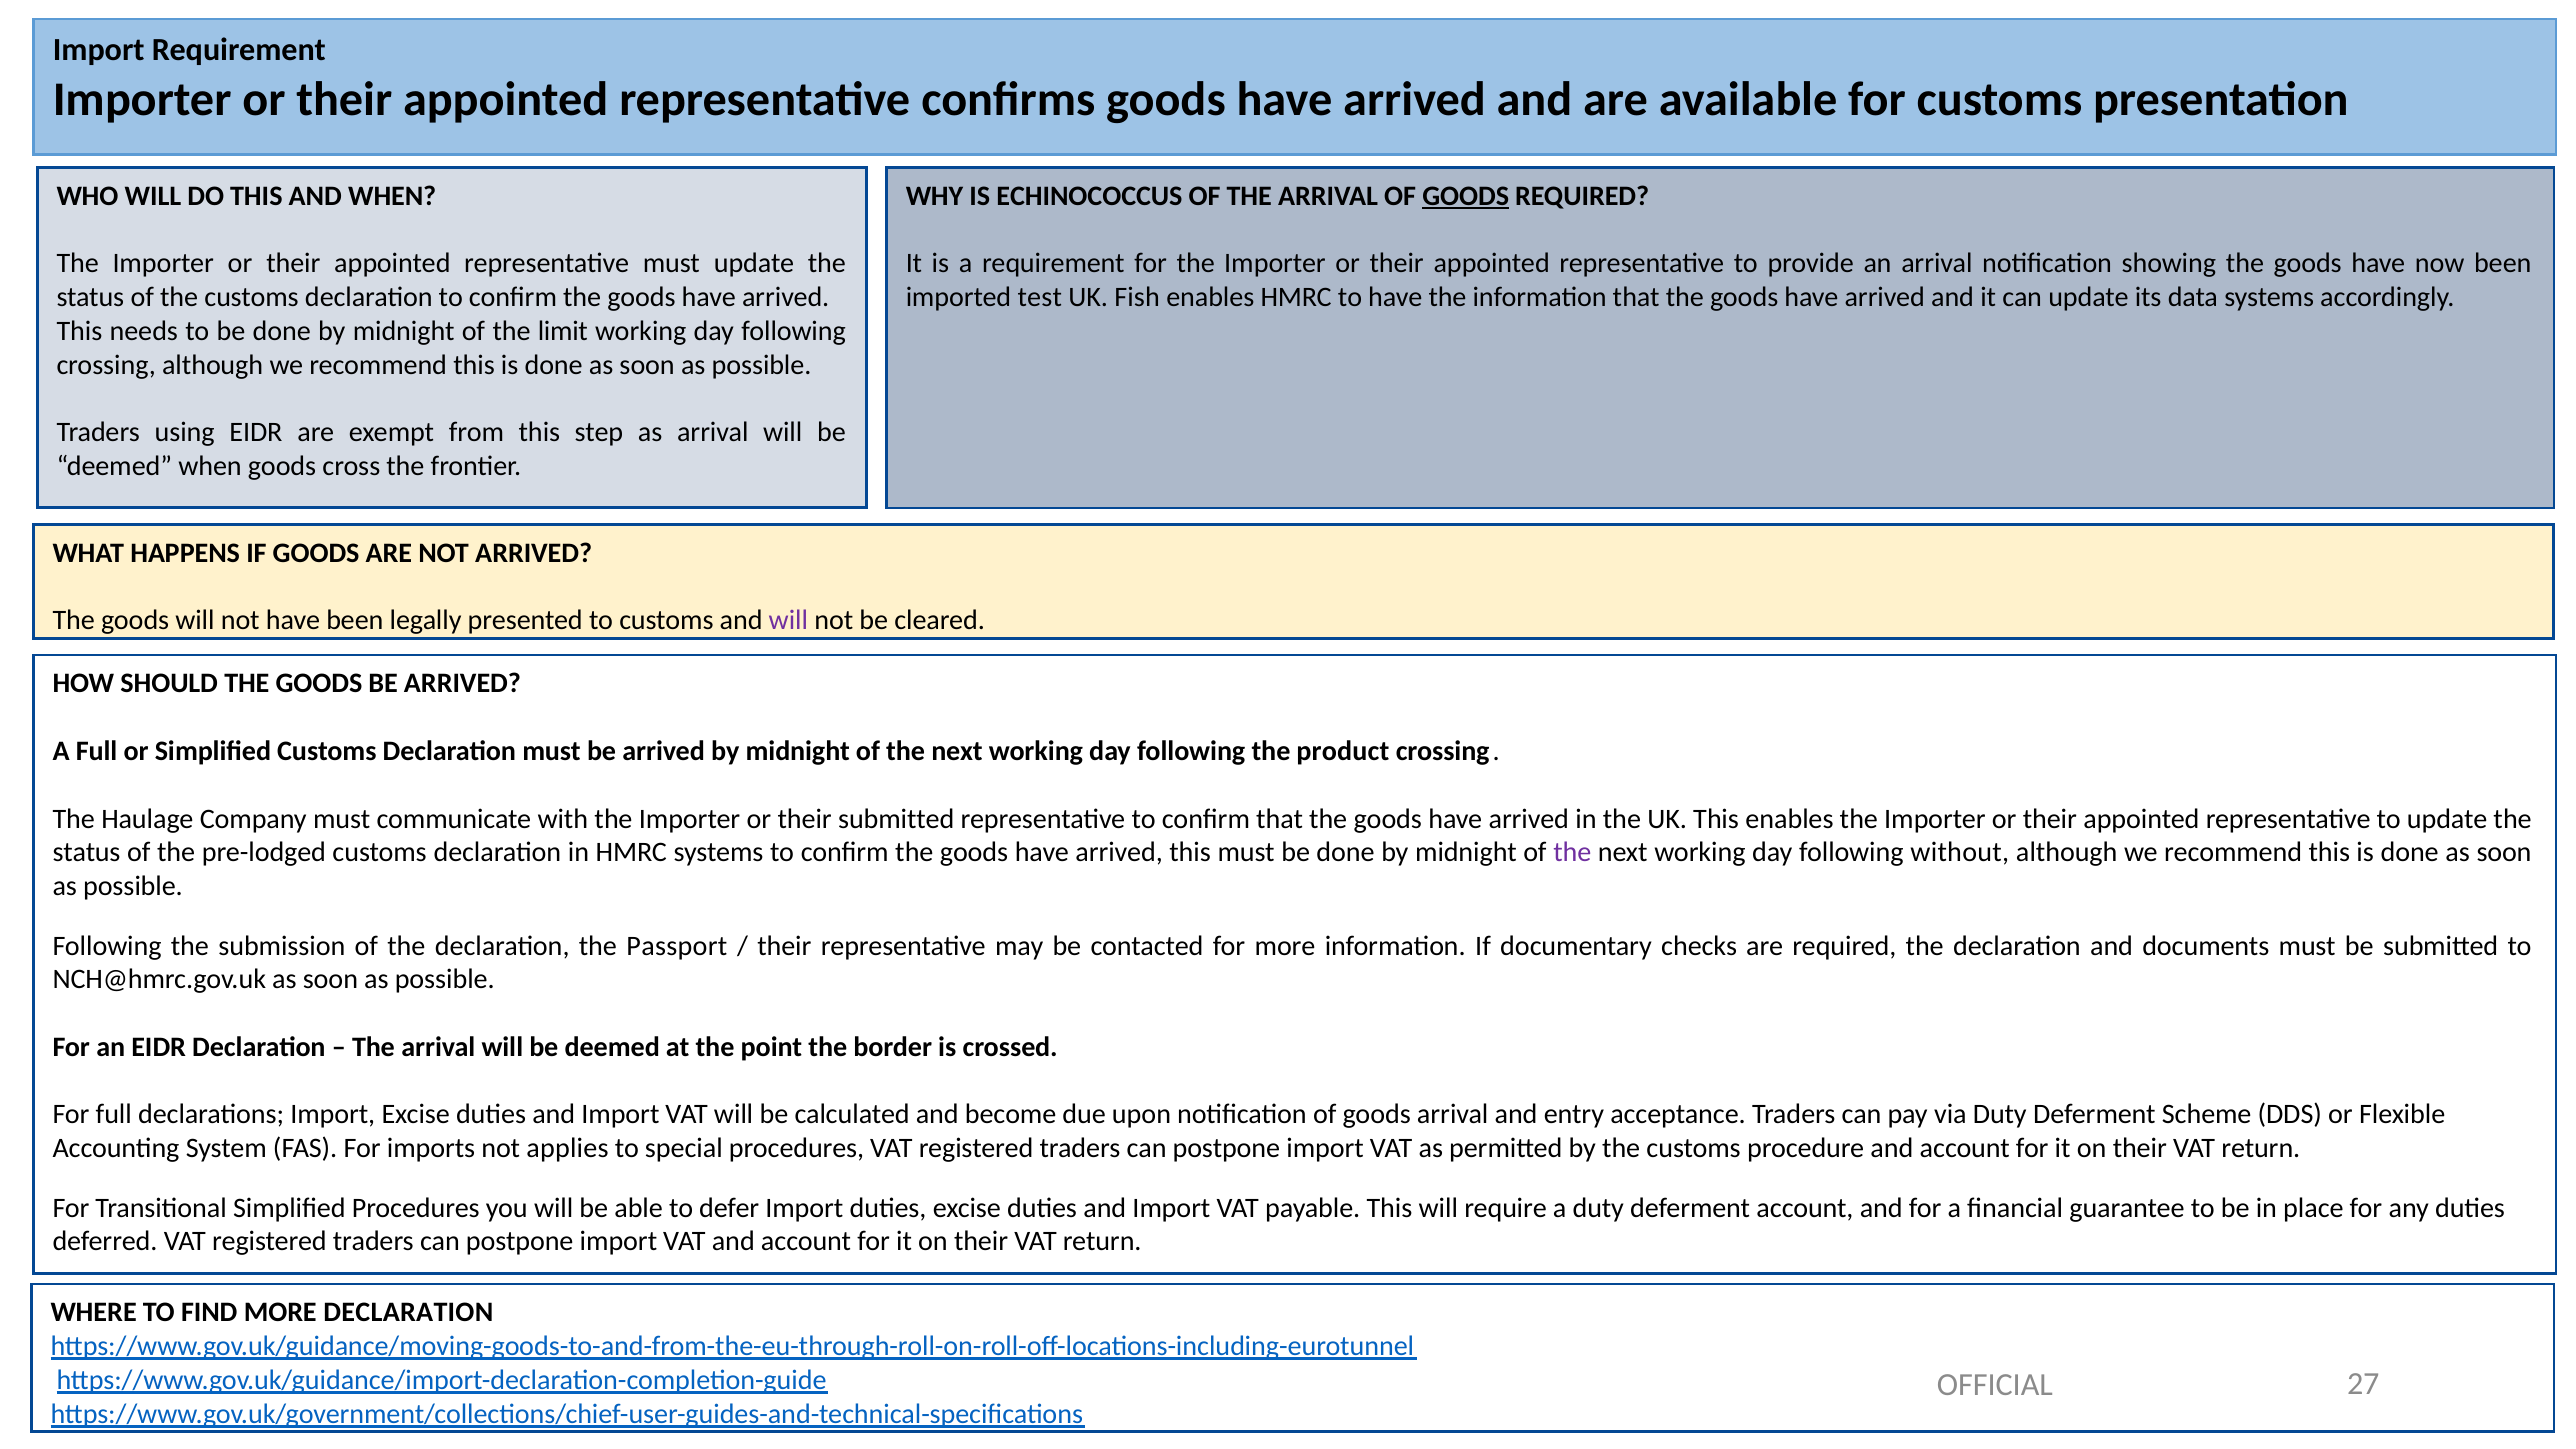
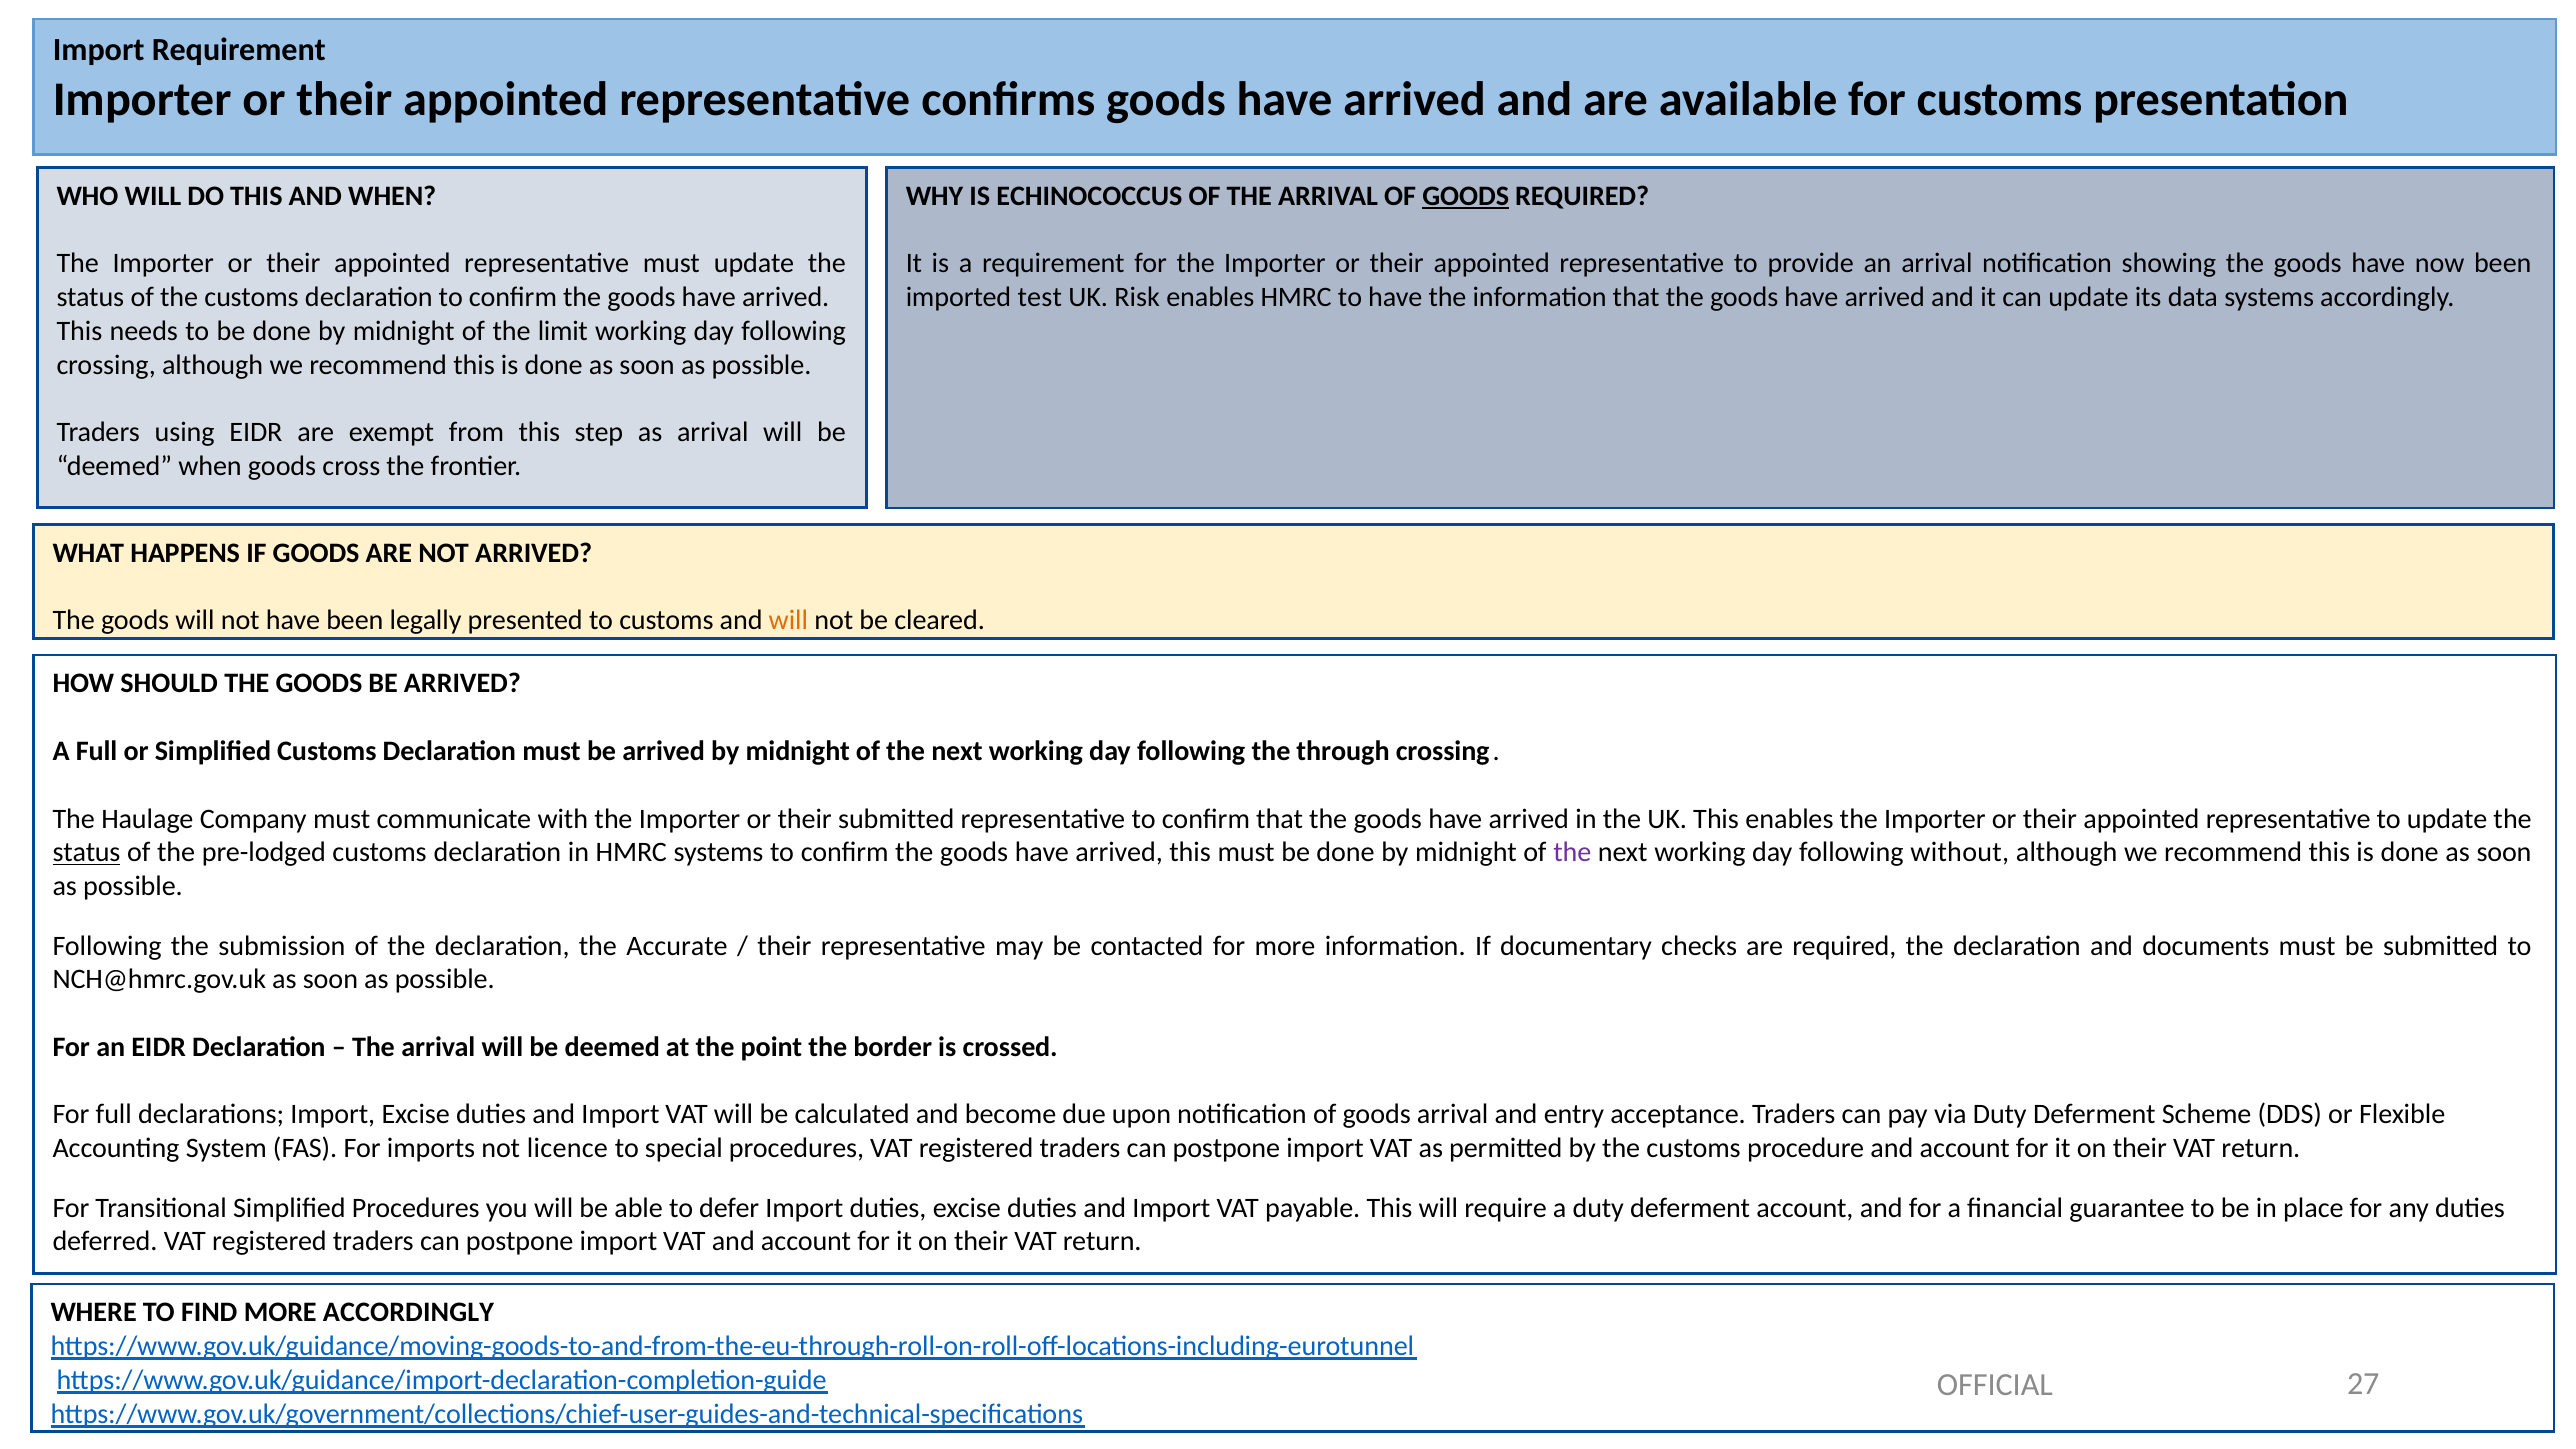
Fish: Fish -> Risk (1137, 297)
will colour: purple -> orange (788, 620)
product: product -> through (1343, 751)
status underline: none -> present (87, 852)
Passport: Passport -> Accurate (677, 946)
applies: applies -> licence (567, 1148)
MORE DECLARATION: DECLARATION -> ACCORDINGLY (408, 1312)
